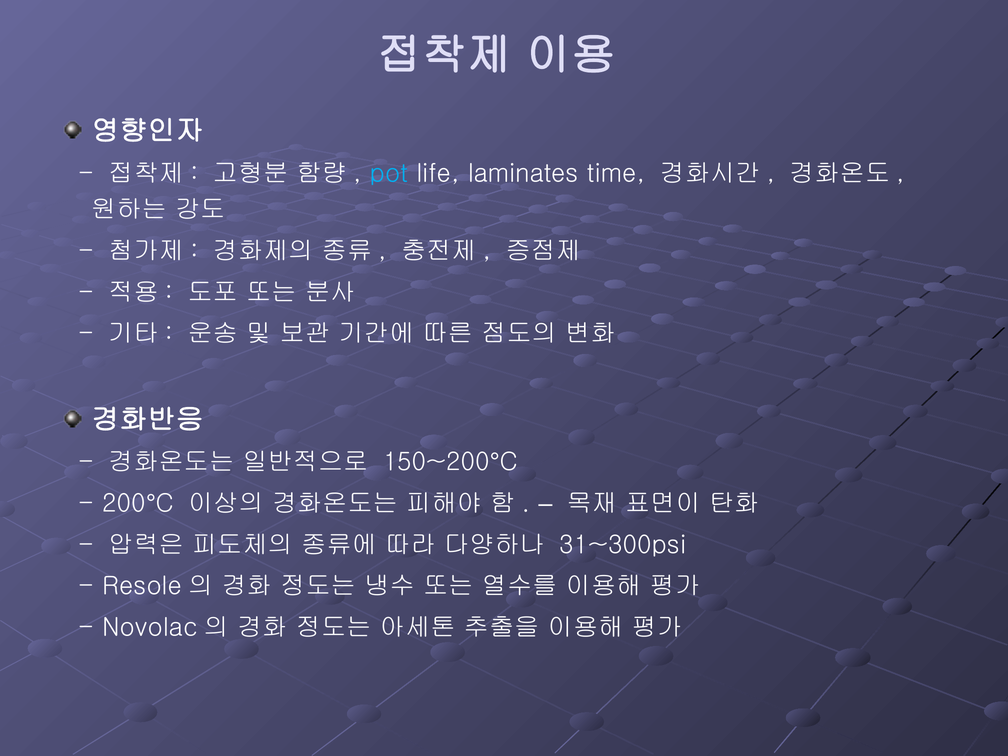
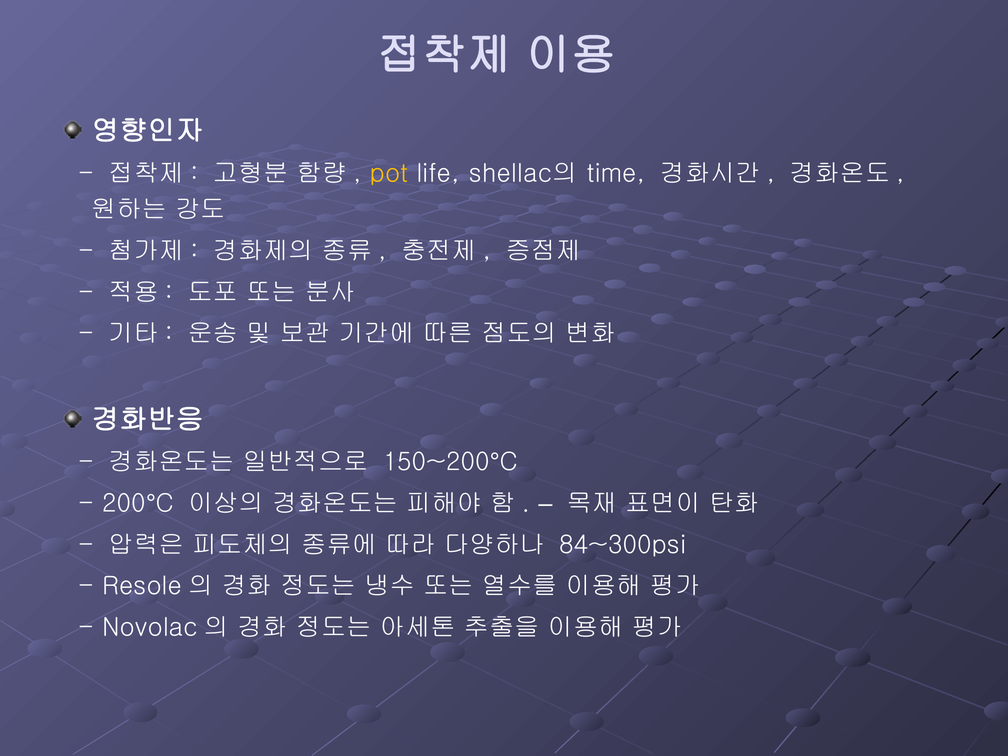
pot colour: light blue -> yellow (389, 173)
laminates: laminates -> shellac의 (523, 173)
31~300psi: 31~300psi -> 84~300psi (623, 545)
